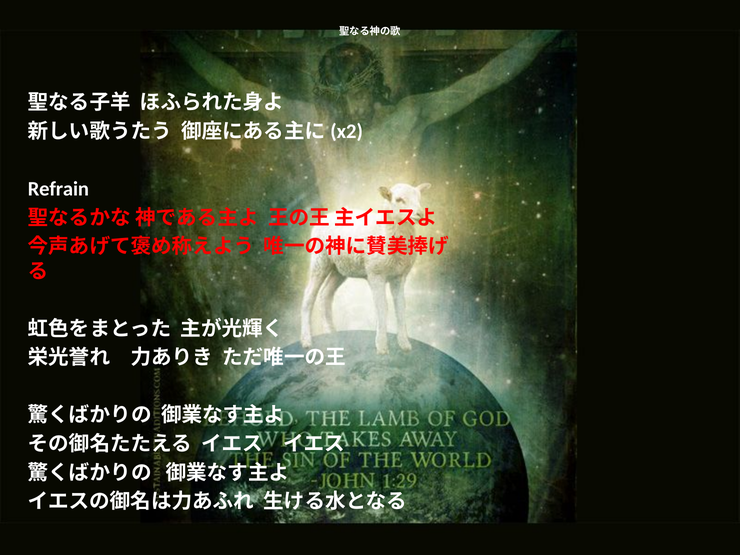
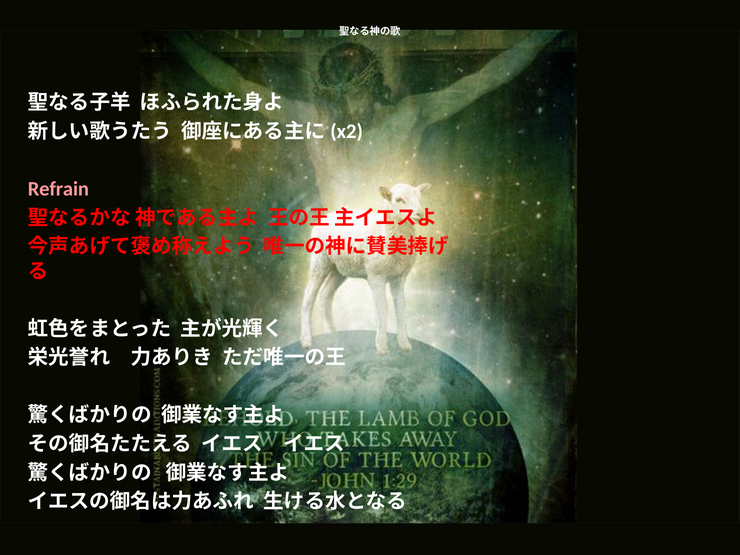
Refrain colour: white -> pink (58, 189)
